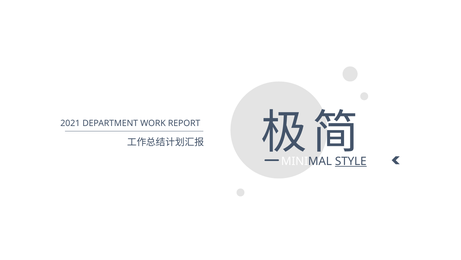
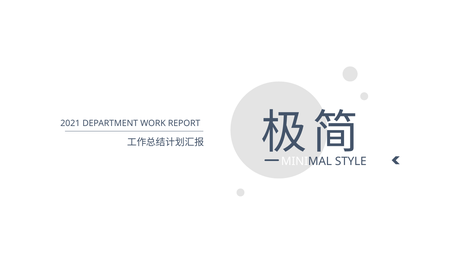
STYLE underline: present -> none (351, 161)
